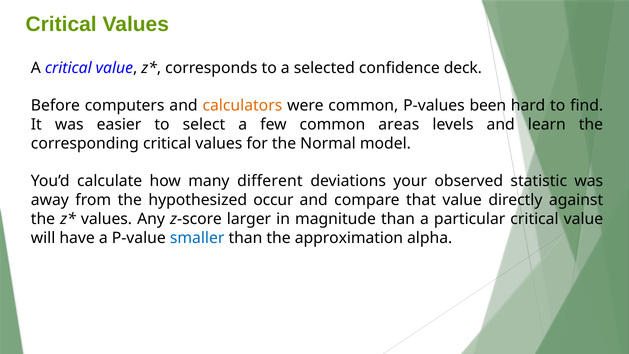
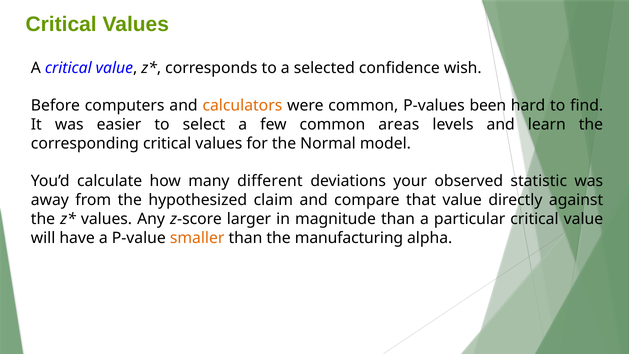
deck: deck -> wish (463, 68)
occur: occur -> claim (273, 200)
smaller colour: blue -> orange (197, 238)
approximation: approximation -> manufacturing (349, 238)
